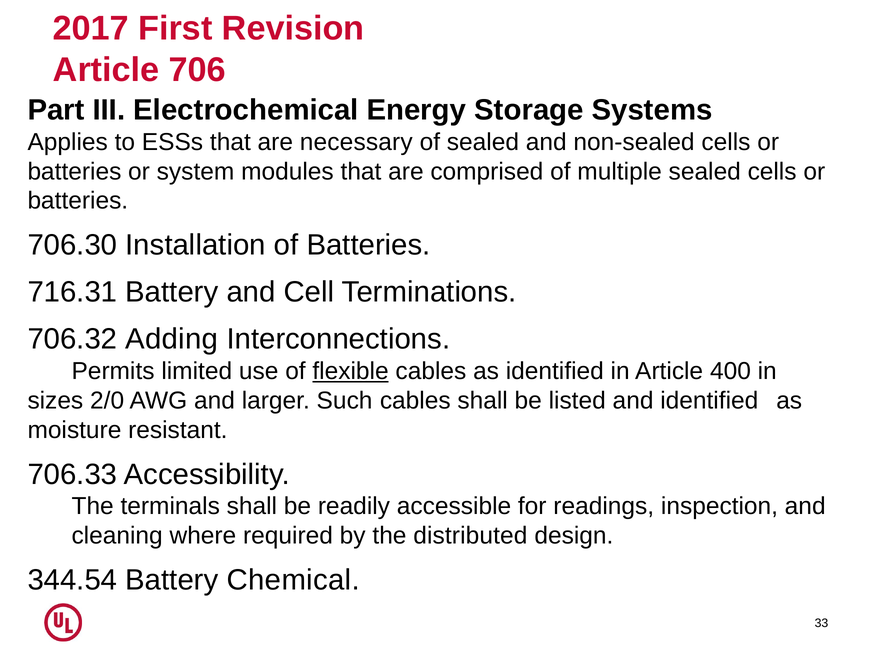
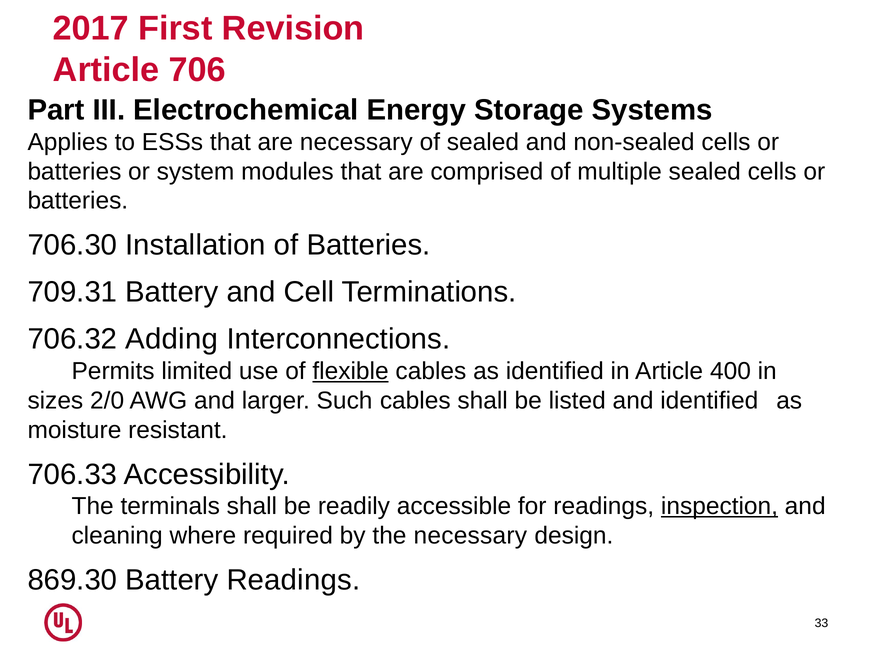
716.31: 716.31 -> 709.31 (72, 292)
inspection underline: none -> present (719, 506)
the distributed: distributed -> necessary (470, 536)
344.54: 344.54 -> 869.30 (72, 580)
Battery Chemical: Chemical -> Readings (293, 580)
